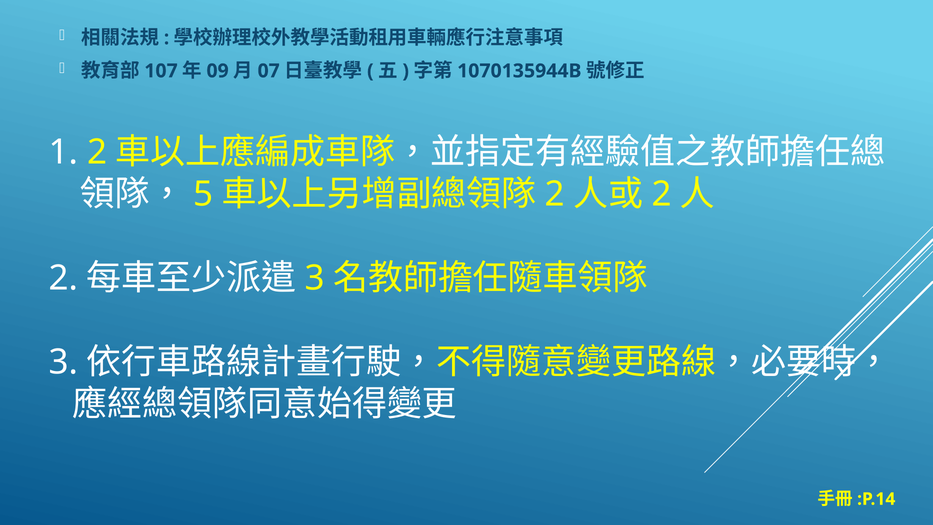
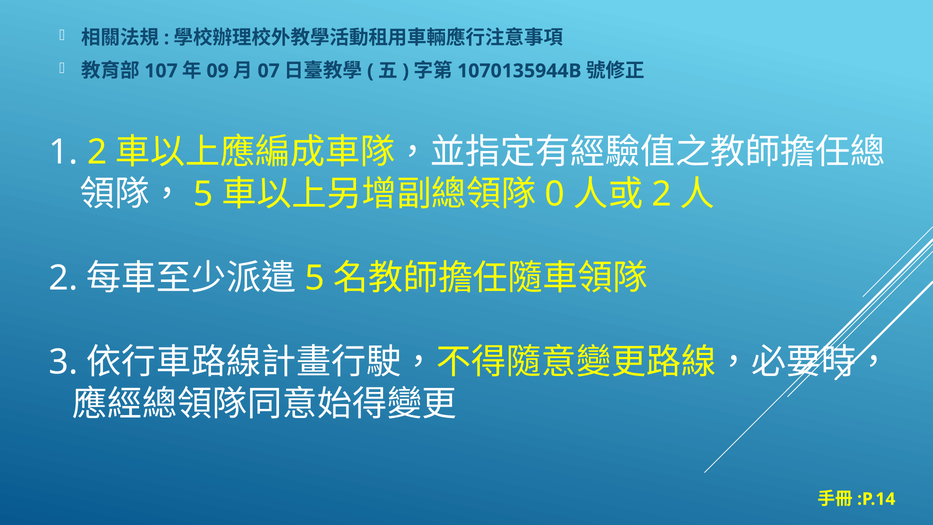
2: 2 -> 0 (555, 194)
3: 3 -> 5 (315, 278)
